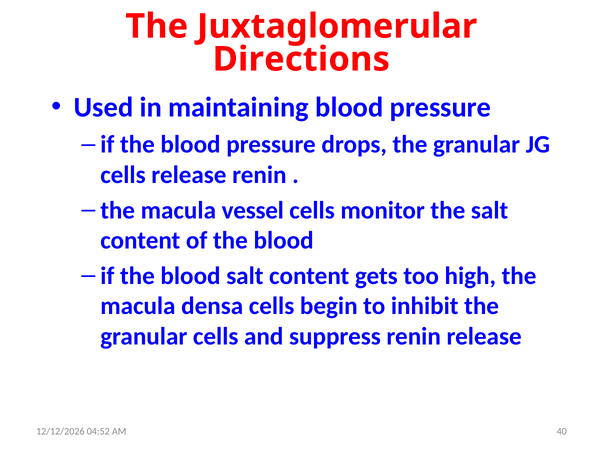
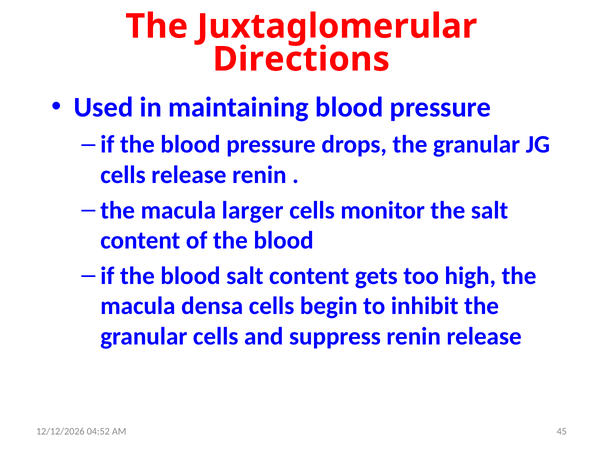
vessel: vessel -> larger (253, 210)
40: 40 -> 45 (562, 432)
